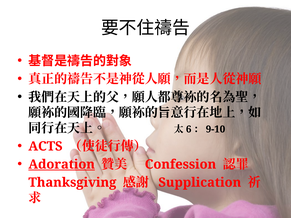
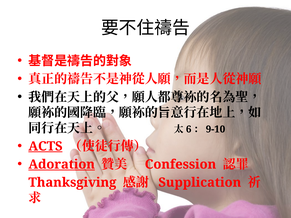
ACTS underline: none -> present (45, 146)
